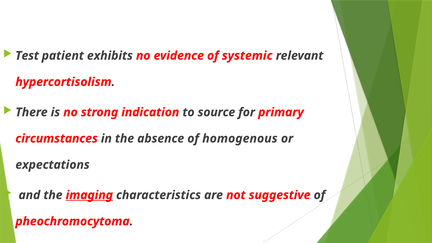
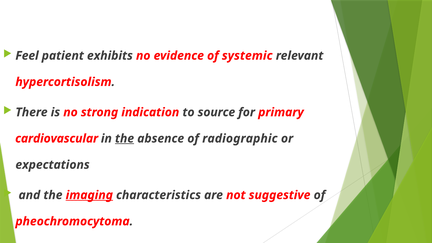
Test: Test -> Feel (27, 56)
circumstances: circumstances -> cardiovascular (57, 139)
the underline: none -> present (125, 139)
homogenous: homogenous -> radiographic (240, 139)
